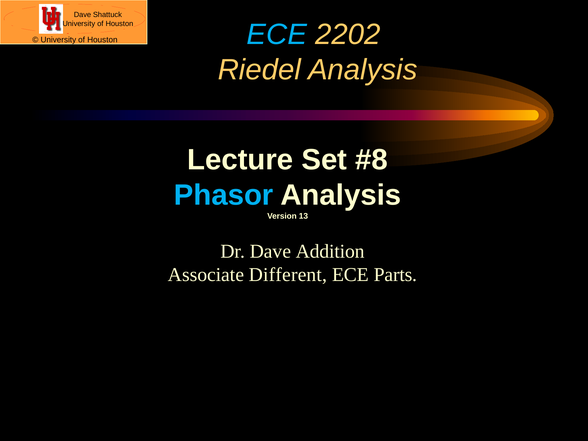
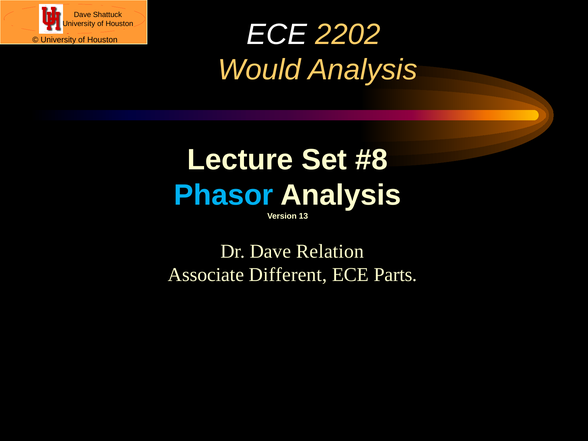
ECE colour: light blue -> white (277, 34)
Riedel: Riedel -> Would (259, 70)
Addition: Addition -> Relation (330, 251)
